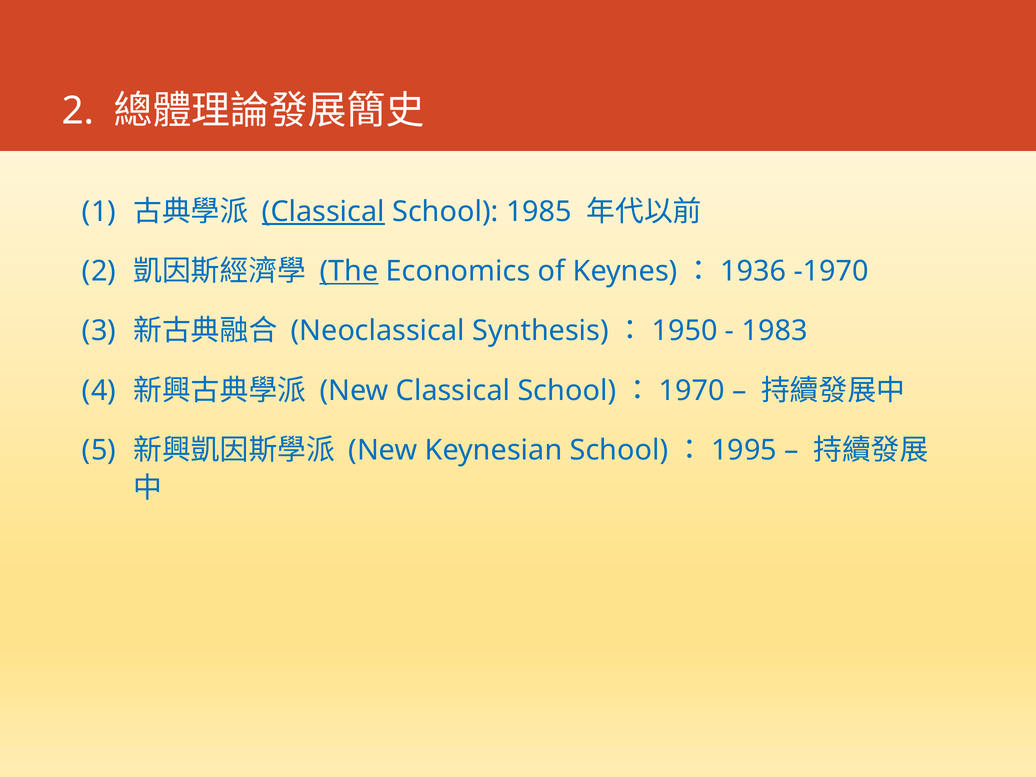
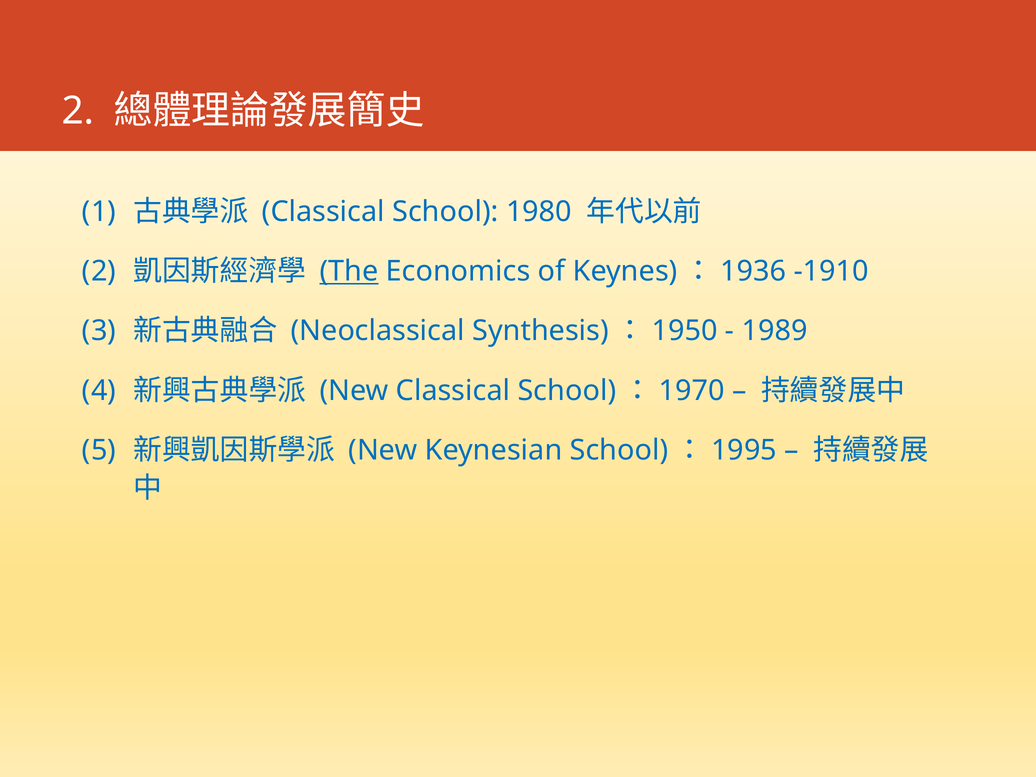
Classical underline: present -> none (323, 212)
1985: 1985 -> 1980 (539, 212)
-1970: -1970 -> -1910 (831, 271)
1983: 1983 -> 1989 (775, 331)
